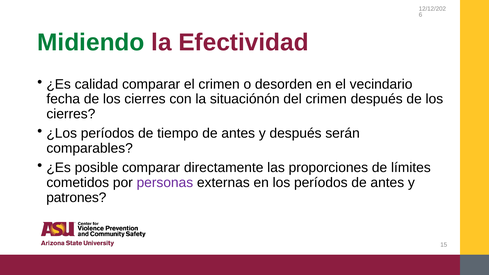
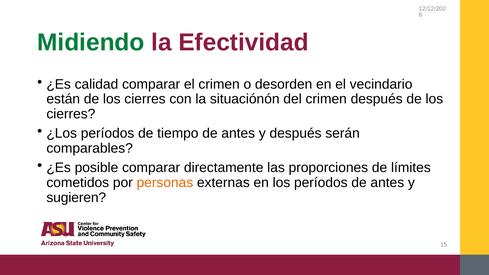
fecha: fecha -> están (63, 99)
personas colour: purple -> orange (165, 183)
patrones: patrones -> sugieren (76, 198)
